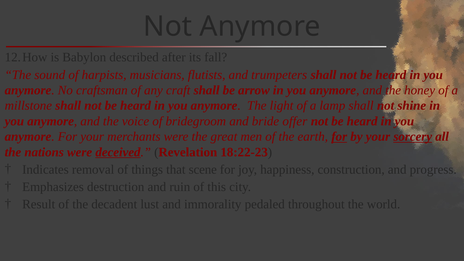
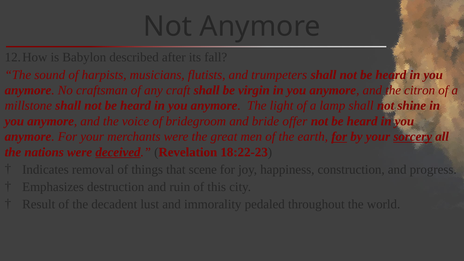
arrow: arrow -> virgin (254, 90)
honey: honey -> citron (420, 90)
